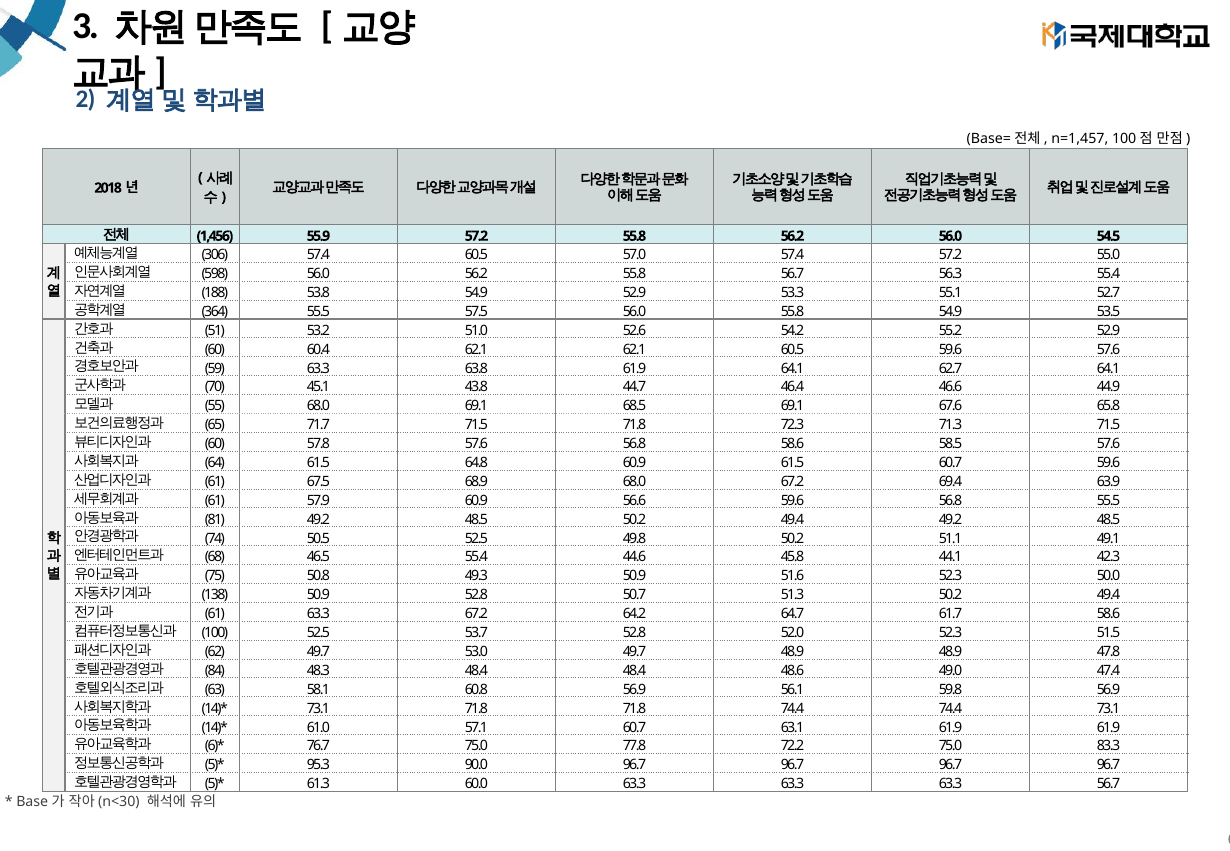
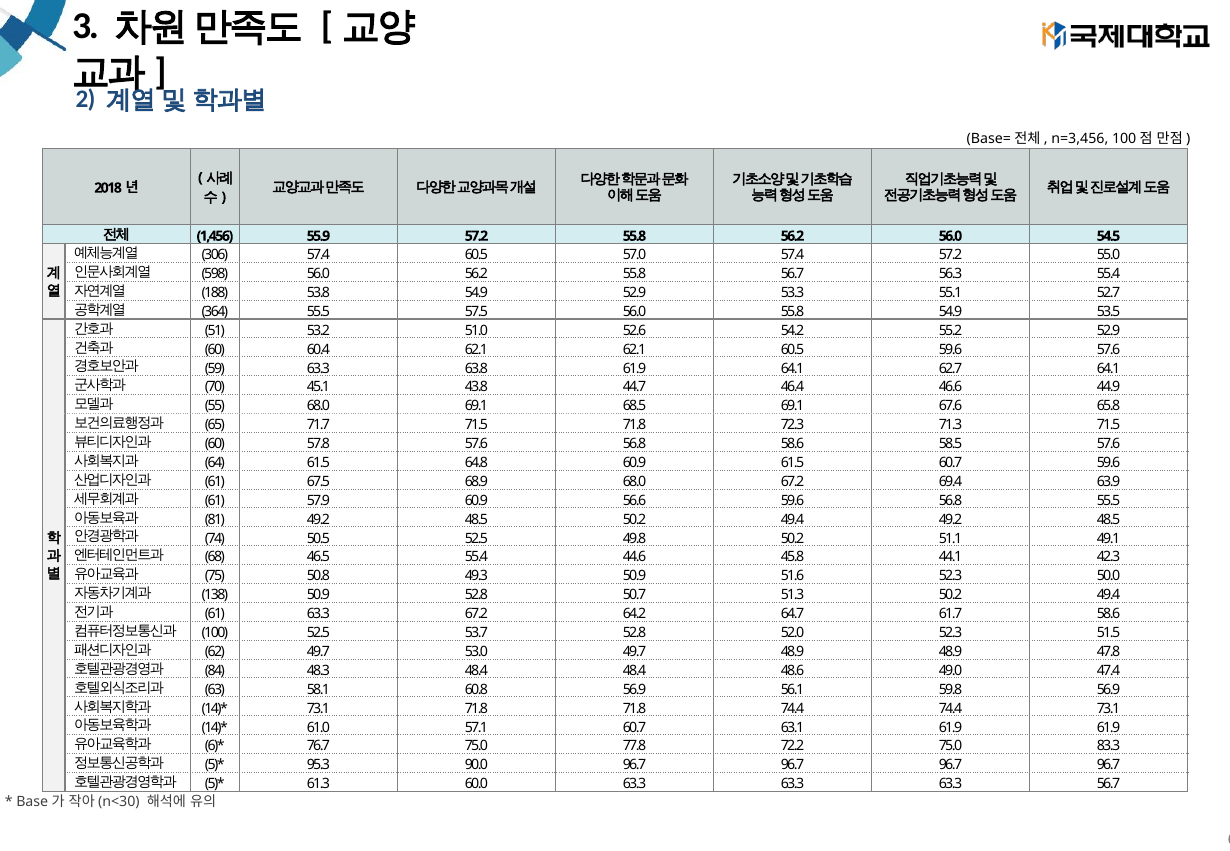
n=1,457: n=1,457 -> n=3,456 (1080, 138)
